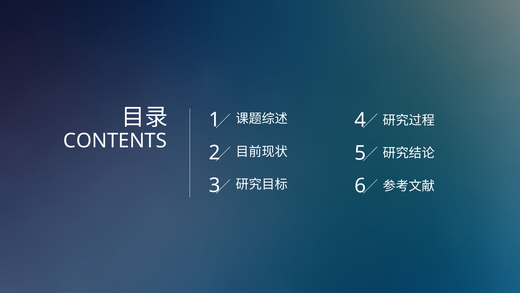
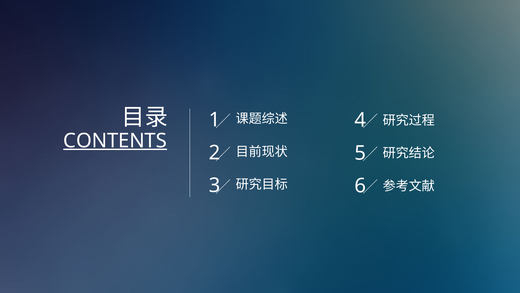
CONTENTS underline: none -> present (115, 140)
